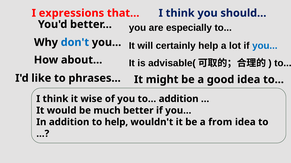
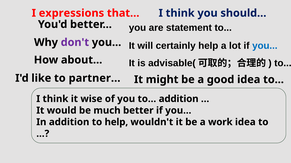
especially: especially -> statement (189, 28)
don't colour: blue -> purple (75, 43)
phrases: phrases -> partner (95, 78)
from: from -> work (220, 123)
